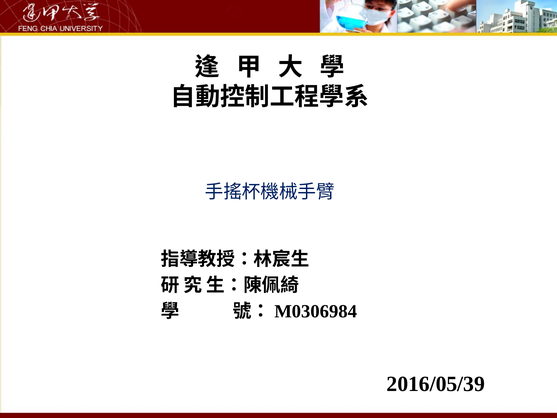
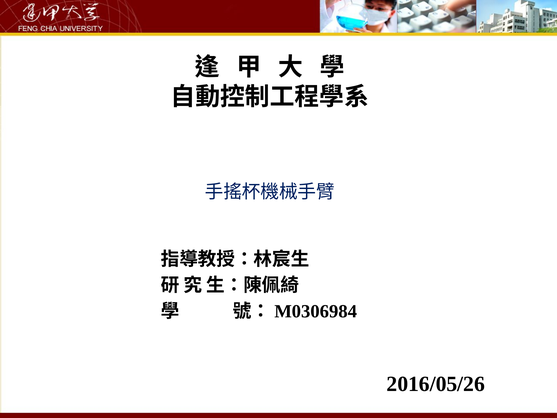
2016/05/39: 2016/05/39 -> 2016/05/26 (436, 384)
